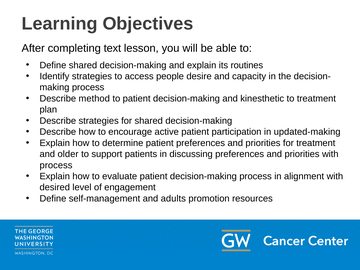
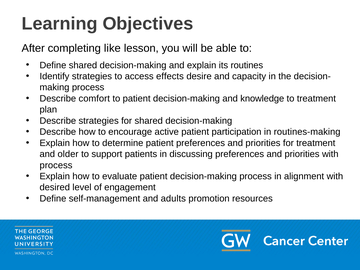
text: text -> like (112, 48)
people: people -> effects (170, 76)
method: method -> comfort (94, 99)
kinesthetic: kinesthetic -> knowledge (262, 99)
updated-making: updated-making -> routines-making (307, 132)
